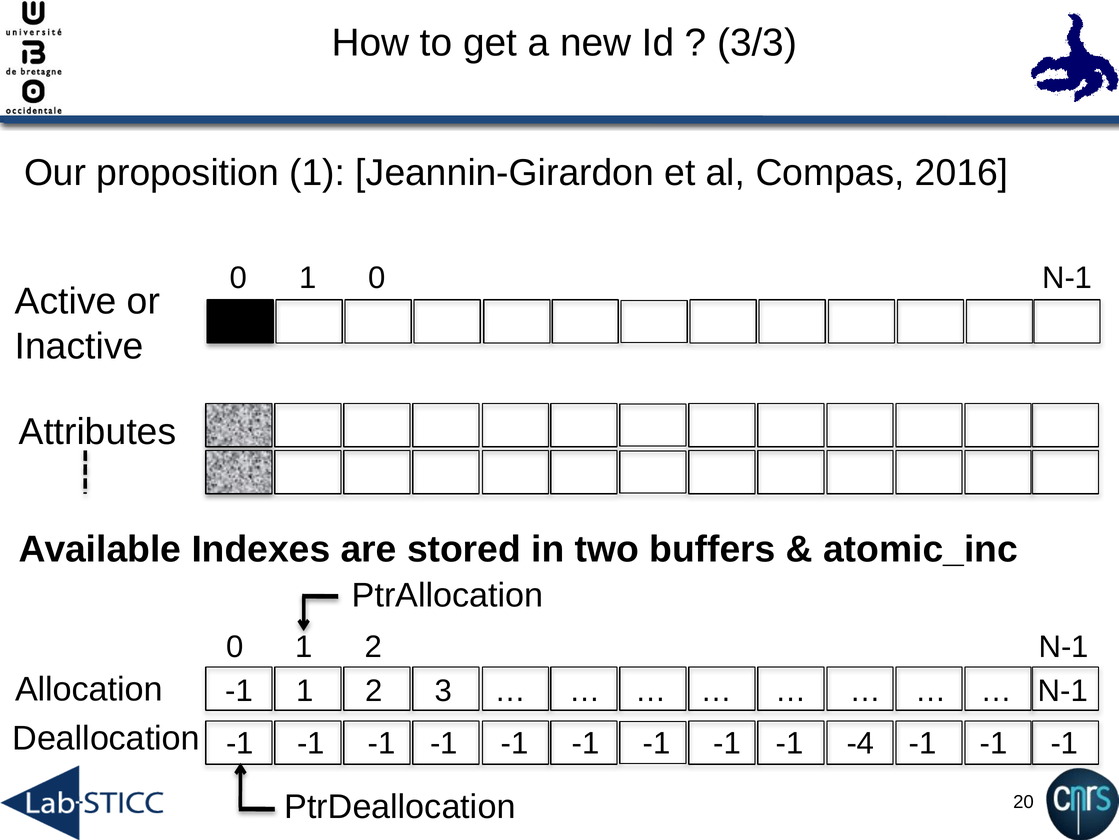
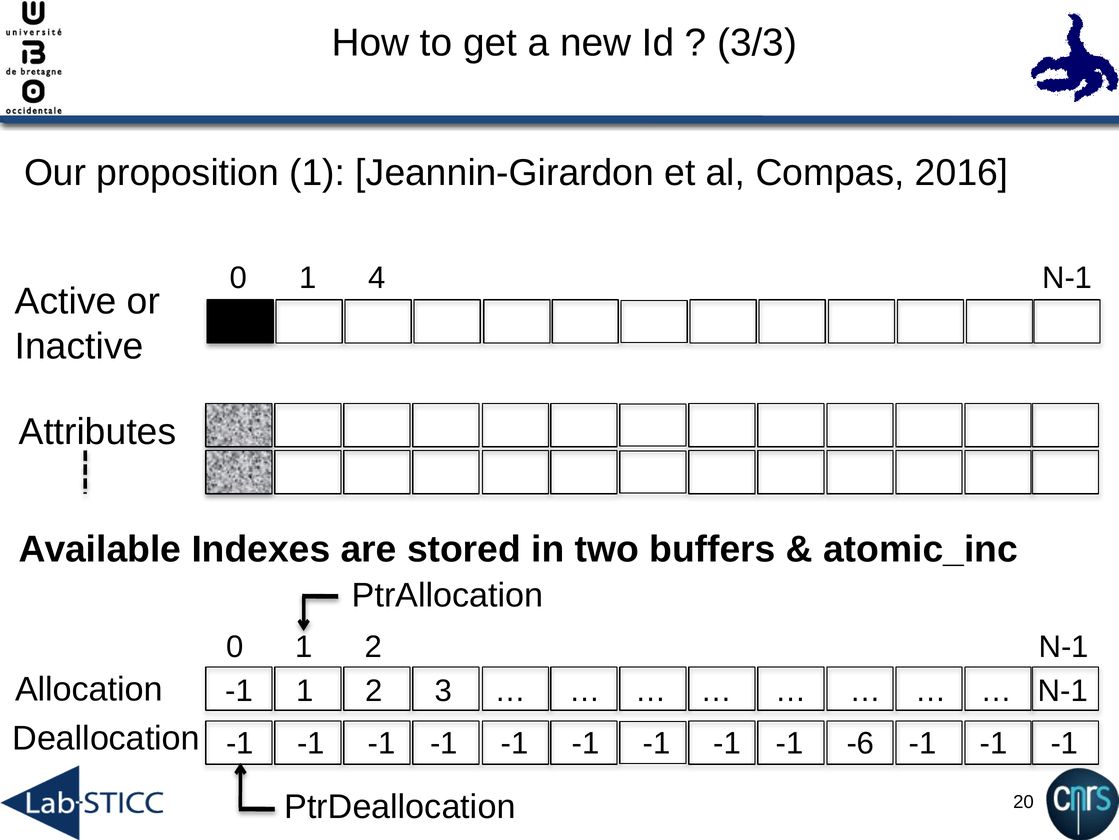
1 0: 0 -> 4 (377, 278)
-4: -4 -> -6 (860, 743)
